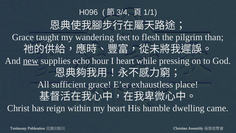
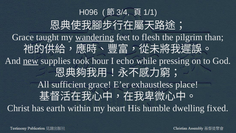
wandering underline: none -> present (95, 37)
echo: echo -> took (81, 61)
I heart: heart -> echo (125, 61)
reign: reign -> earth (56, 108)
came: came -> fixed (218, 108)
